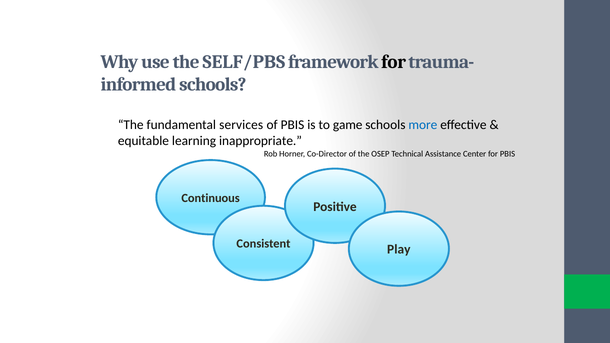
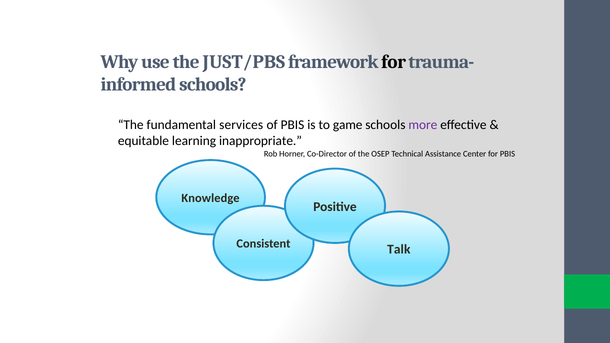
SELF/PBS: SELF/PBS -> JUST/PBS (244, 62)
more colour: blue -> purple (423, 125)
Continuous: Continuous -> Knowledge (211, 198)
Play: Play -> Talk (399, 250)
